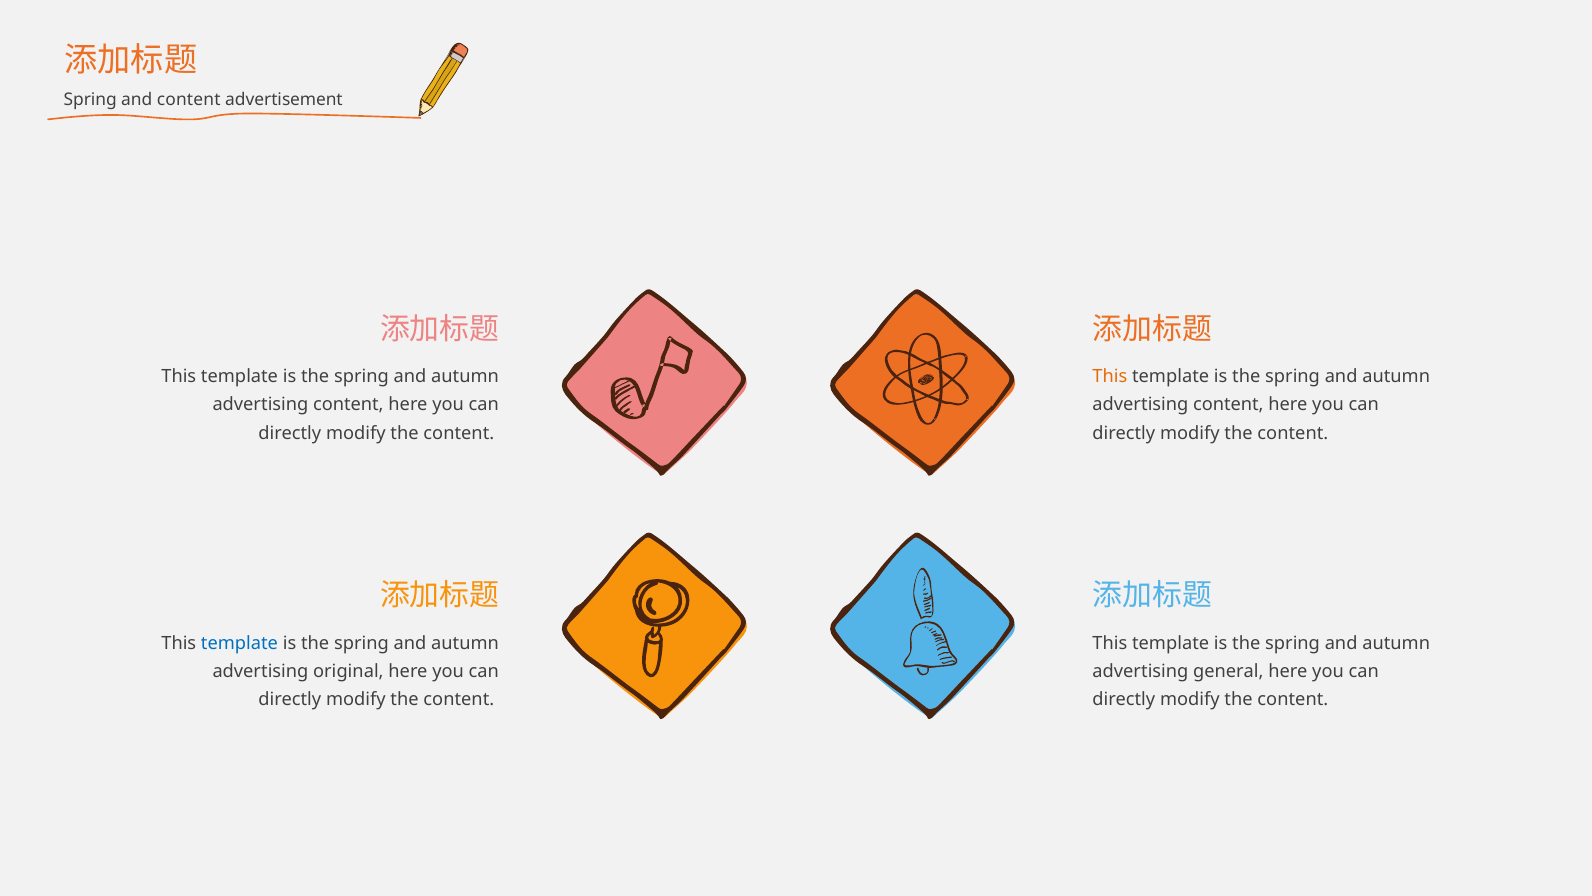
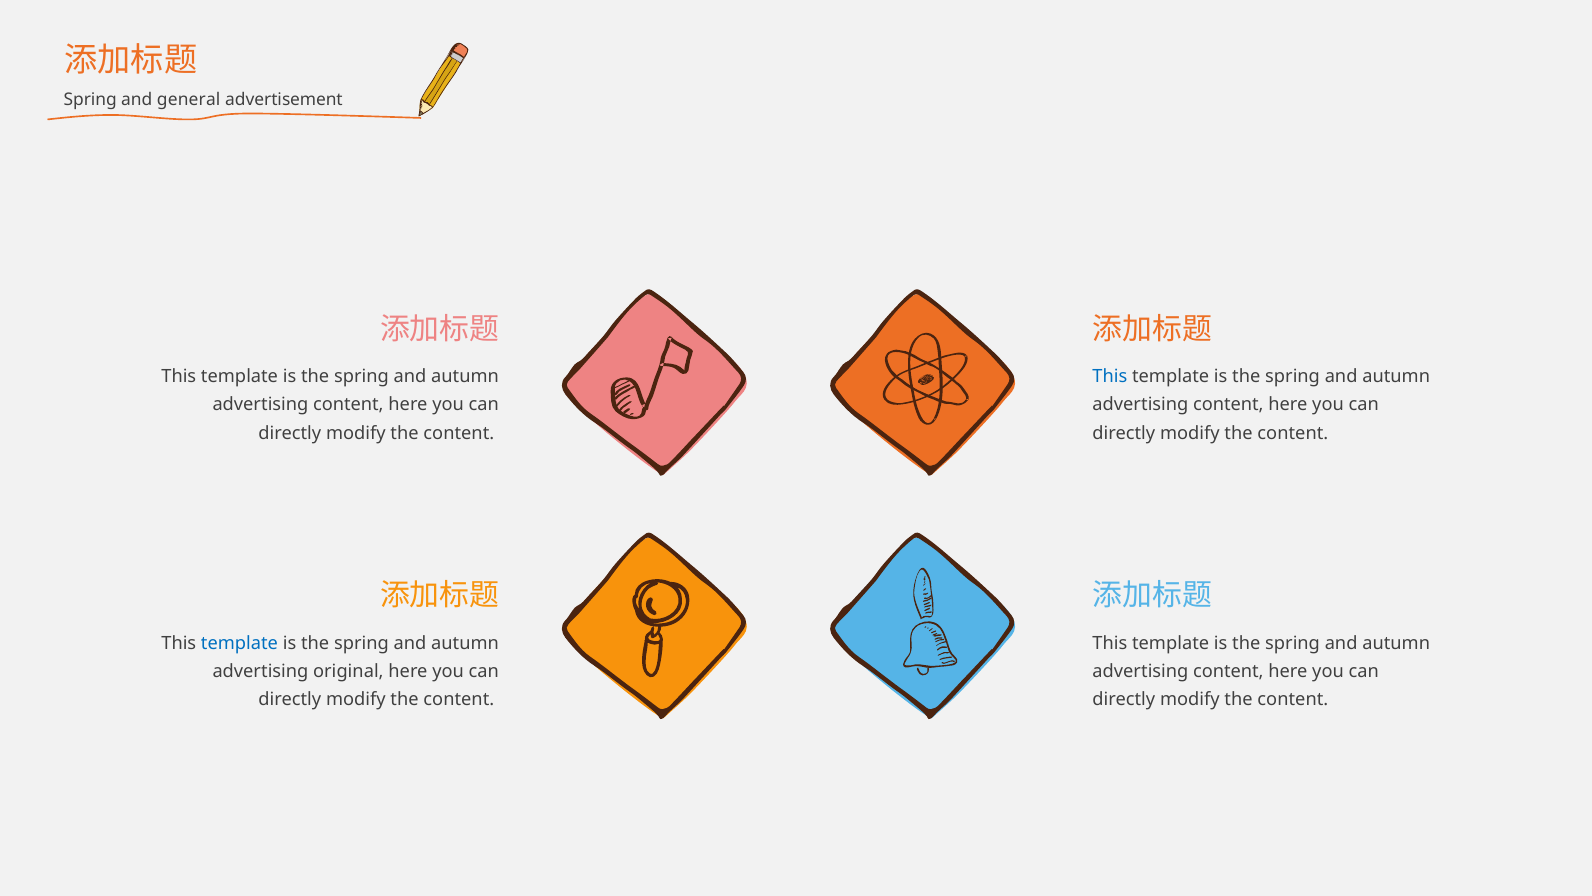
and content: content -> general (189, 100)
This colour: orange -> blue (1110, 376)
general: general -> content (1228, 671)
